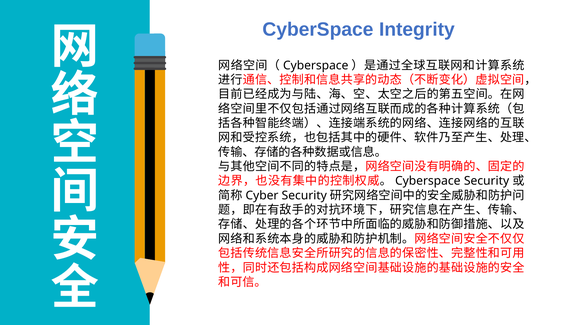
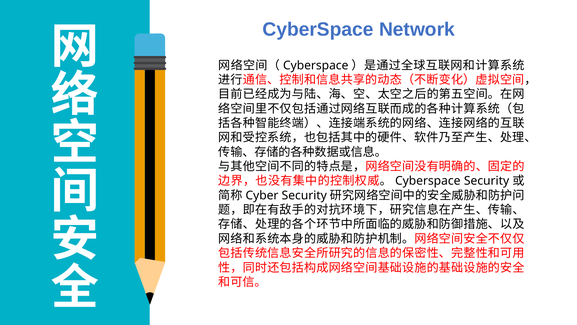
Integrity: Integrity -> Network (417, 29)
